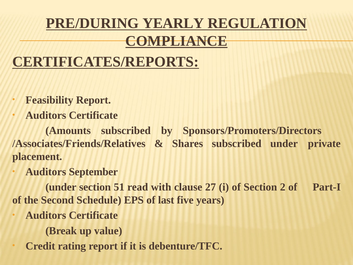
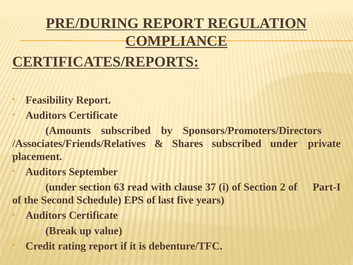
PRE/DURING YEARLY: YEARLY -> REPORT (173, 23)
51: 51 -> 63 (119, 187)
27: 27 -> 37 (211, 187)
